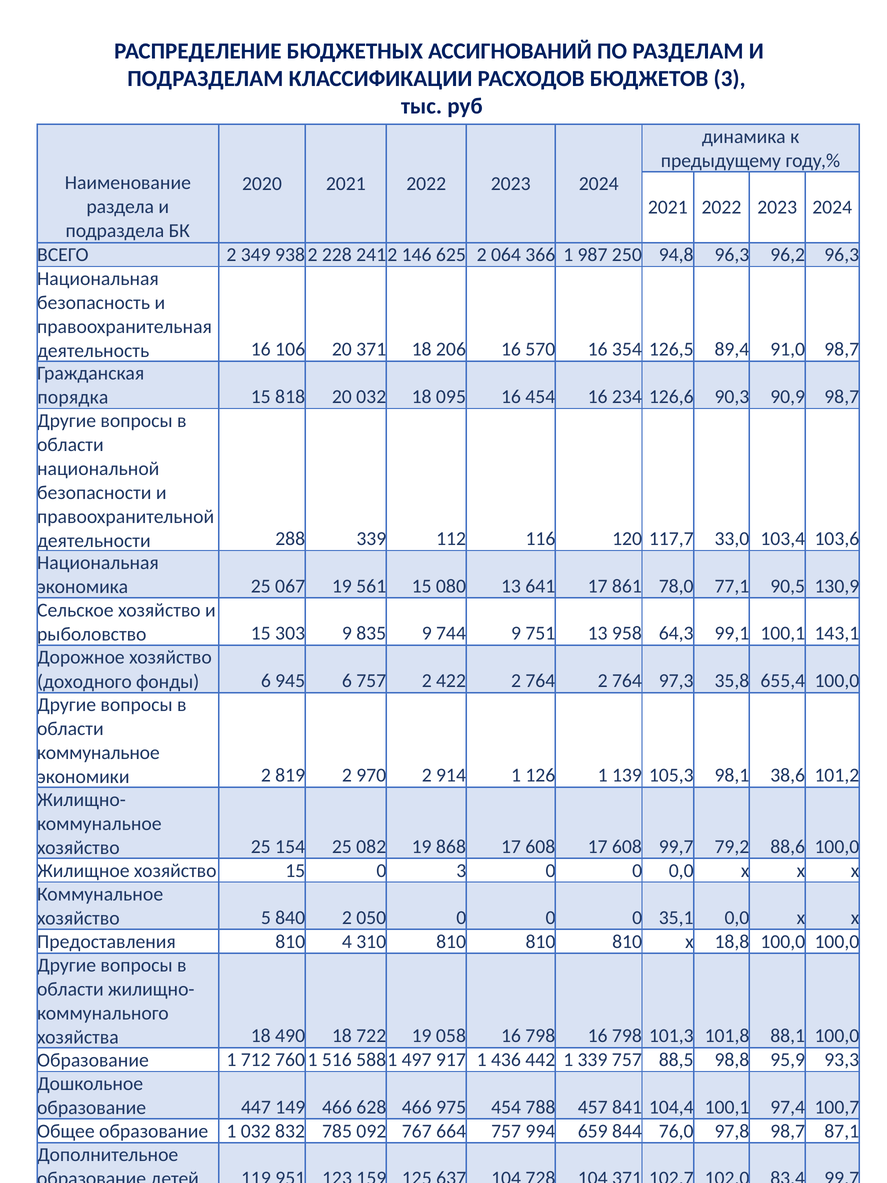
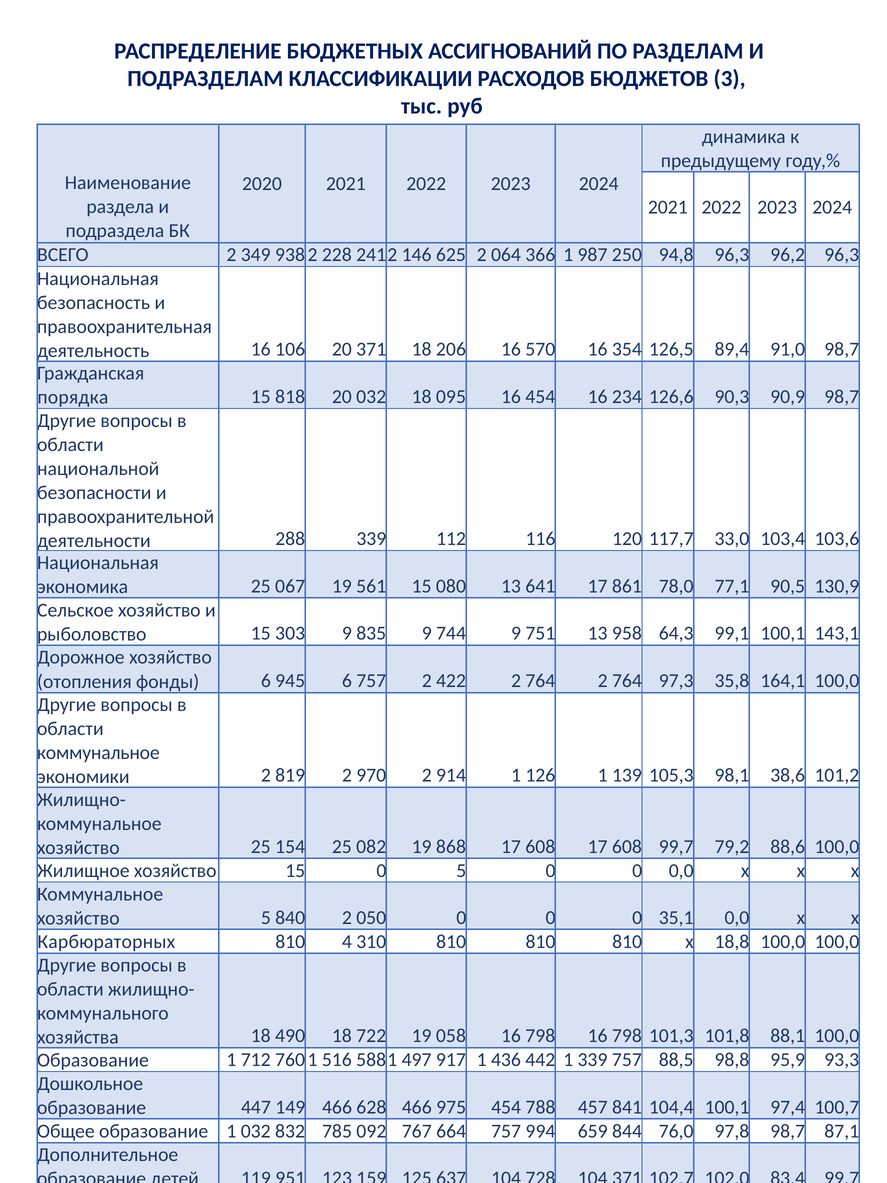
доходного: доходного -> отопления (84, 681)
655,4: 655,4 -> 164,1 (783, 681)
0 3: 3 -> 5 (461, 870)
Предоставления: Предоставления -> Карбюраторных (106, 941)
